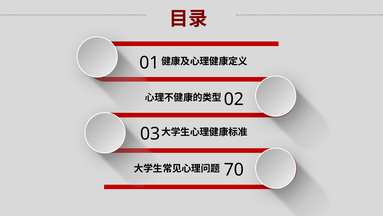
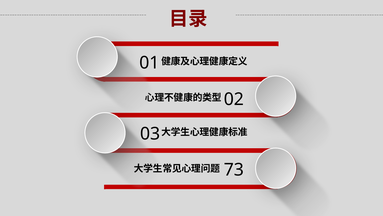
70: 70 -> 73 (234, 169)
